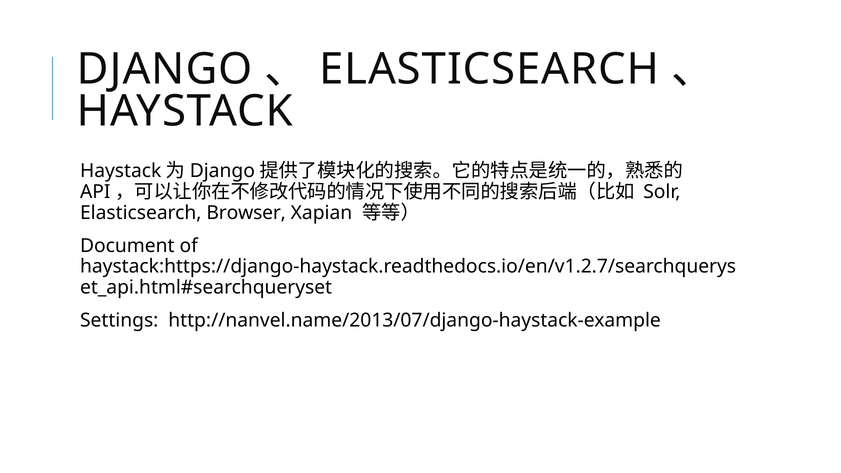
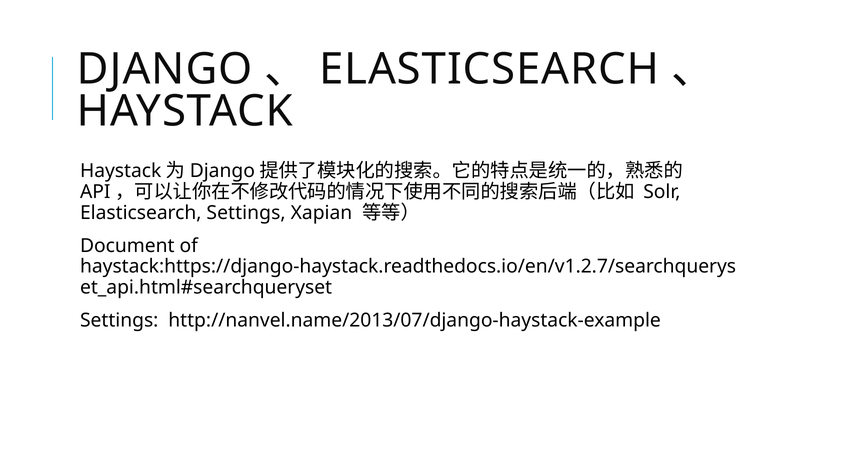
Elasticsearch Browser: Browser -> Settings (246, 213)
